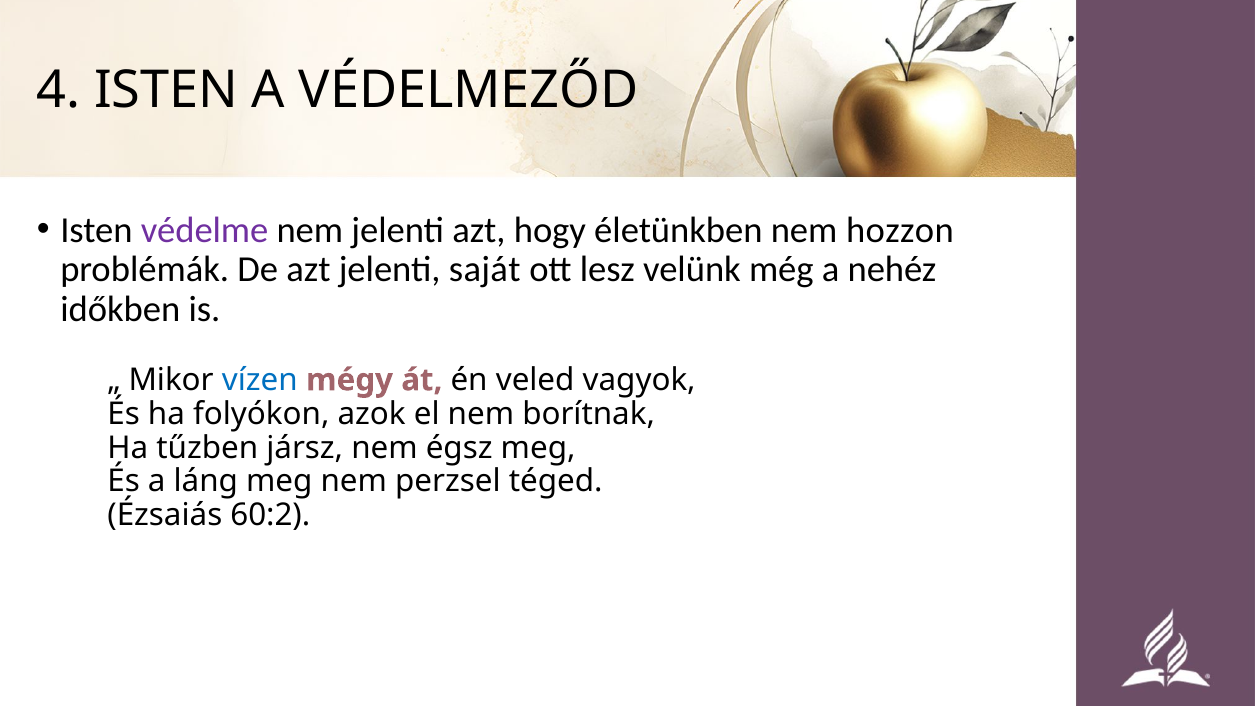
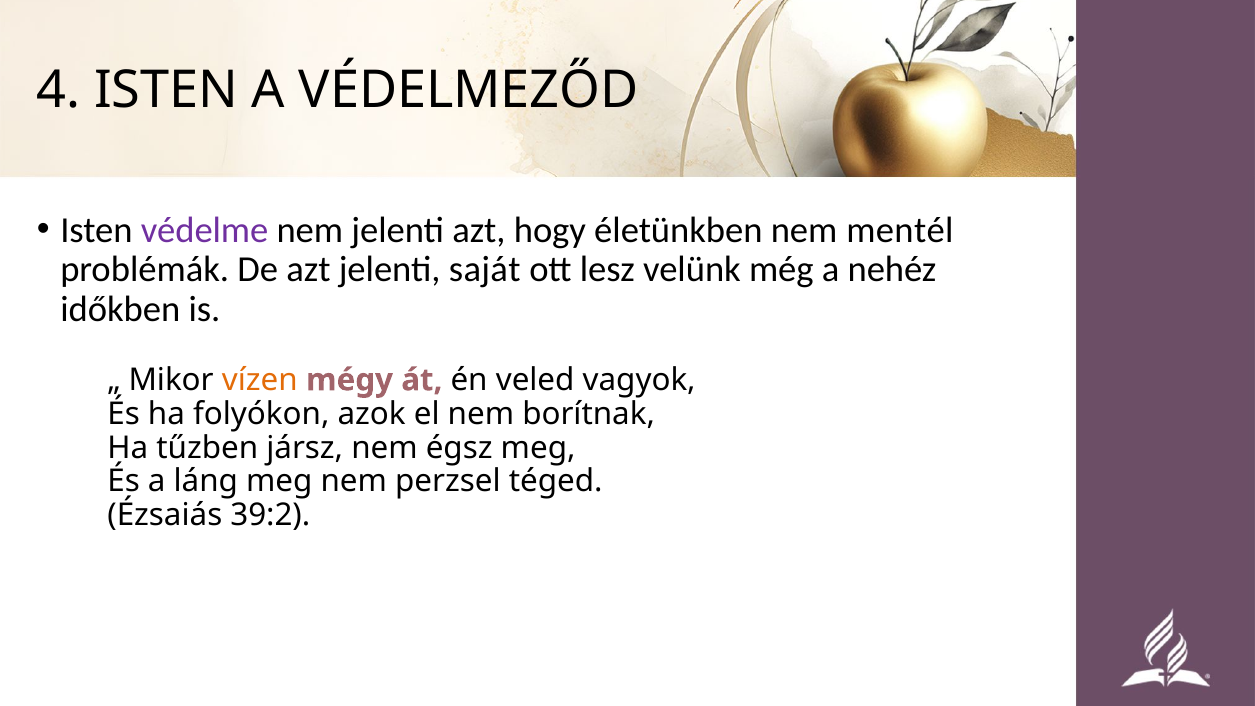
hozzon: hozzon -> mentél (900, 230)
vízen colour: blue -> orange (260, 380)
60:2: 60:2 -> 39:2 (270, 515)
